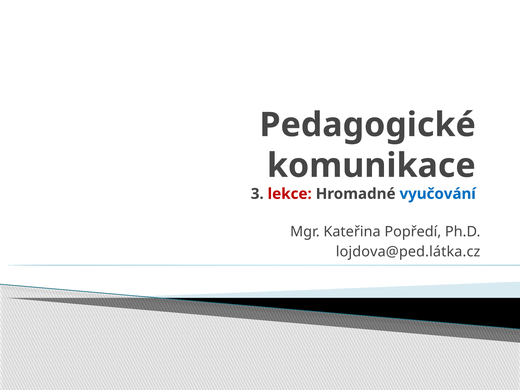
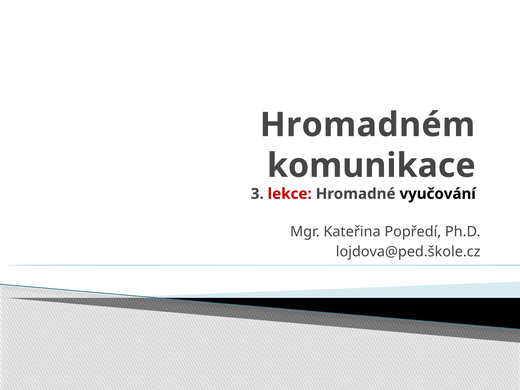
Pedagogické: Pedagogické -> Hromadném (367, 125)
vyučování colour: blue -> black (438, 194)
lojdova@ped.látka.cz: lojdova@ped.látka.cz -> lojdova@ped.škole.cz (408, 252)
